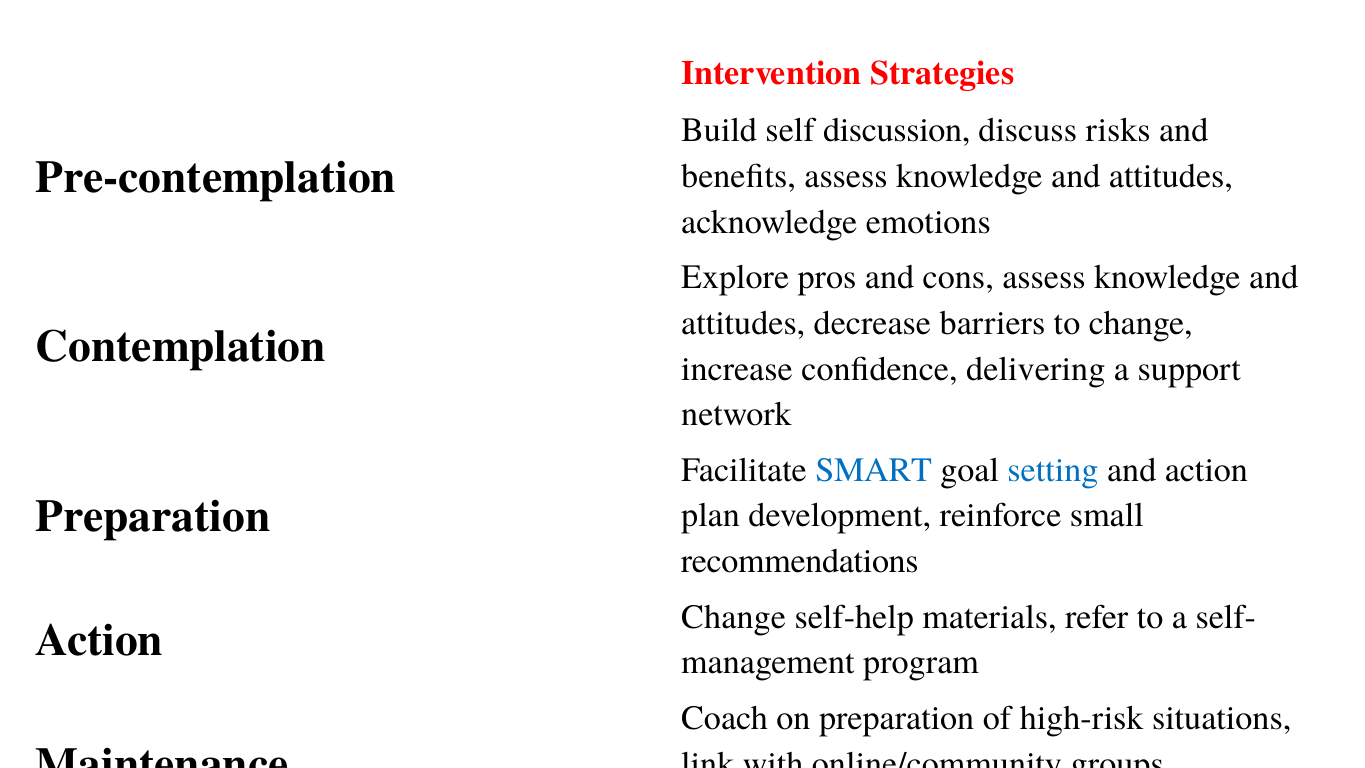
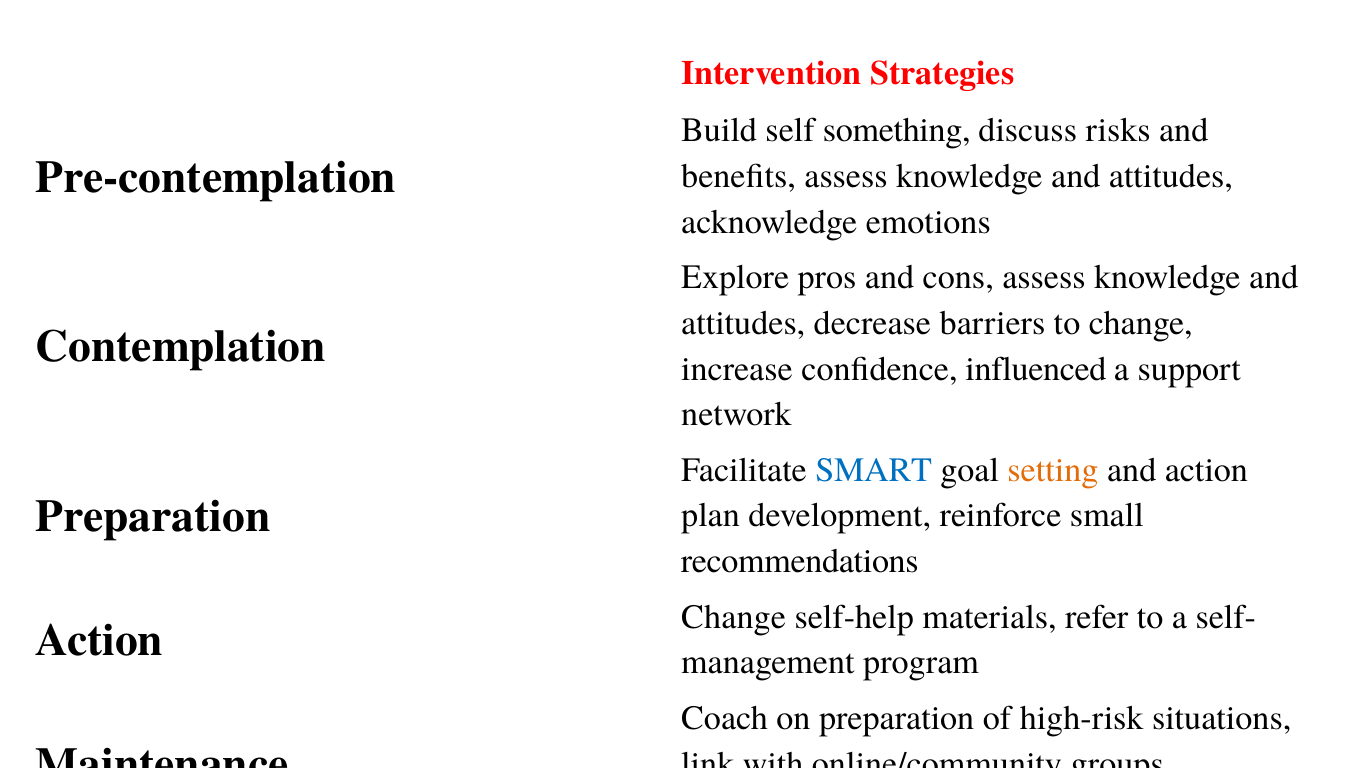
discussion: discussion -> something (897, 131)
delivering: delivering -> influenced (1036, 369)
setting colour: blue -> orange (1053, 470)
